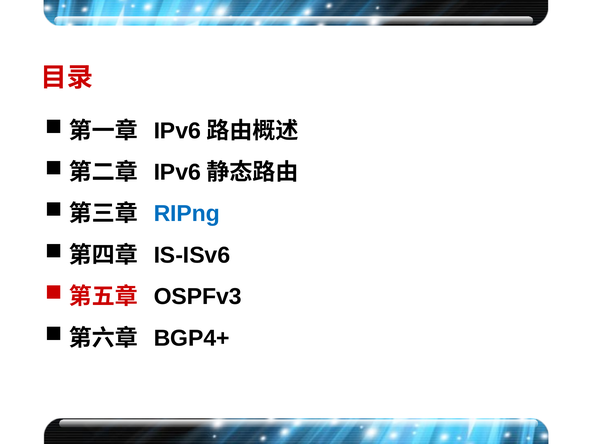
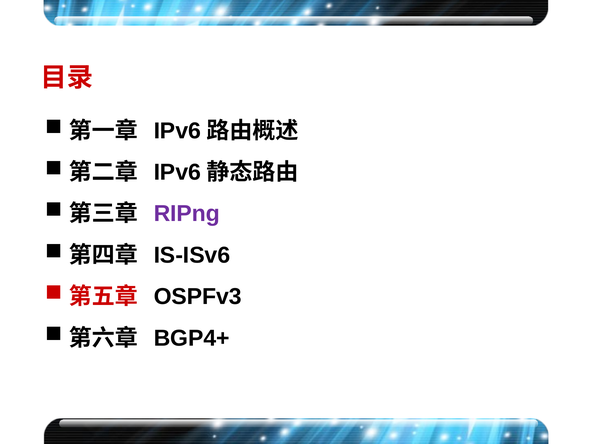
RIPng colour: blue -> purple (187, 214)
